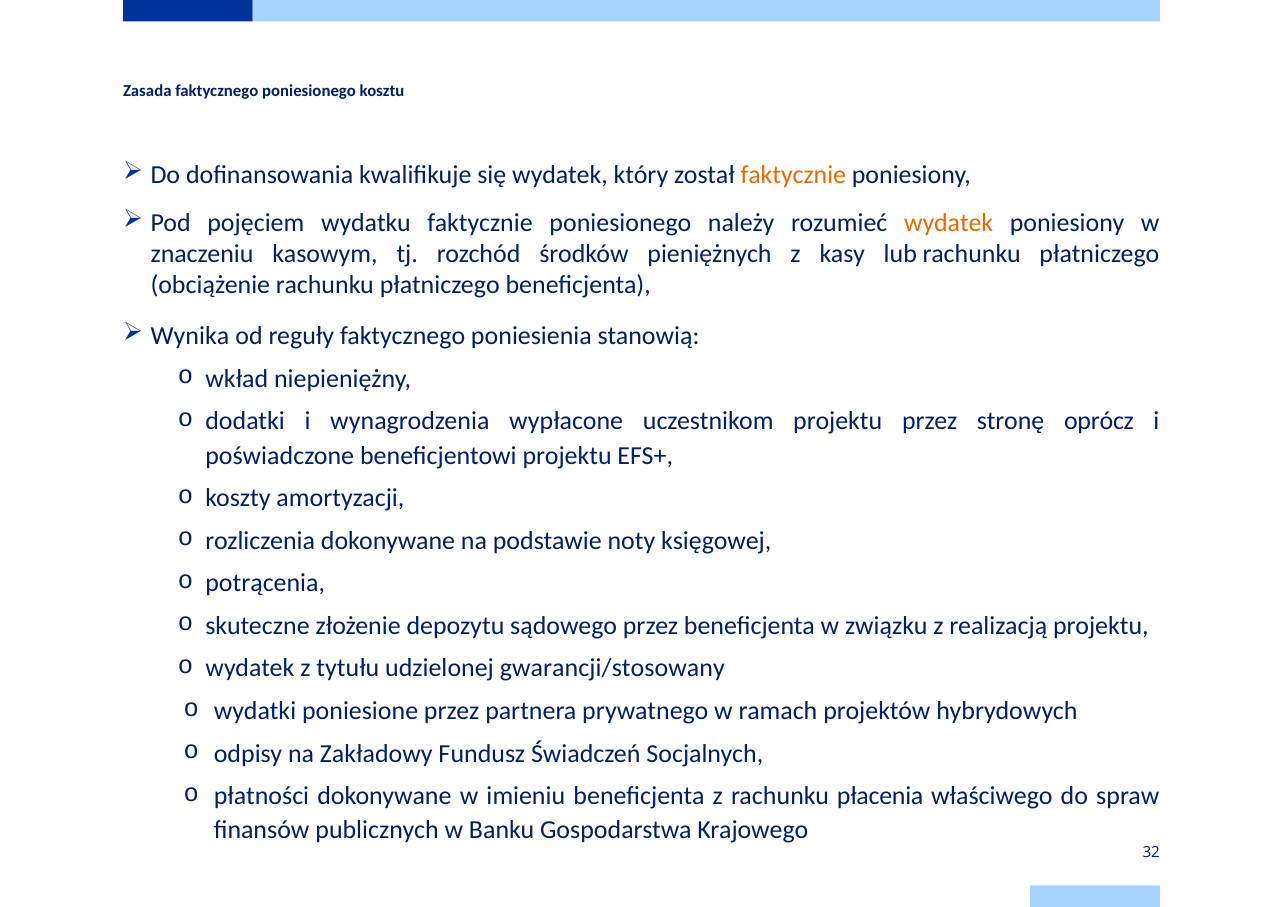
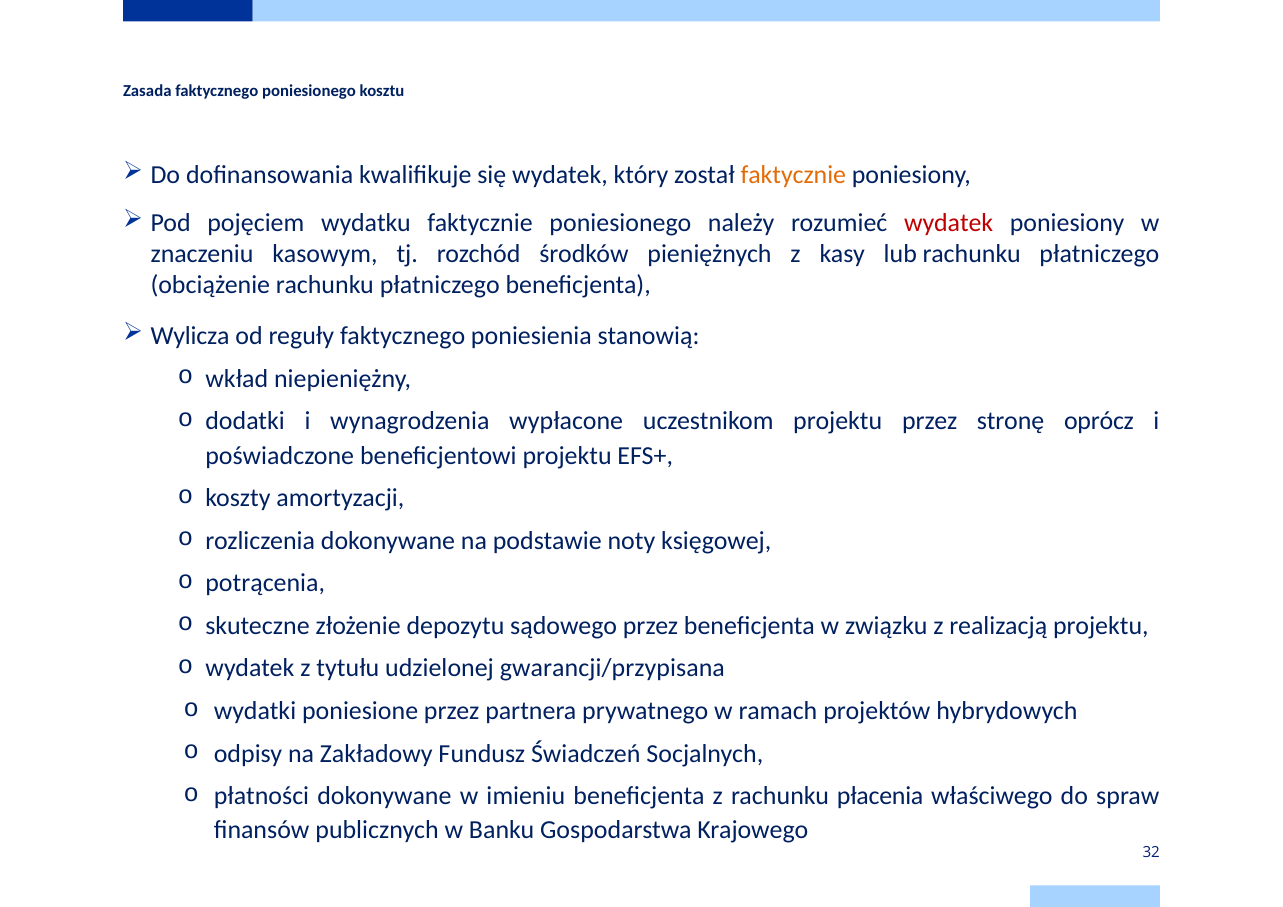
wydatek colour: orange -> red (949, 223)
Wynika: Wynika -> Wylicza (190, 336)
gwarancji/stosowany: gwarancji/stosowany -> gwarancji/przypisana (612, 669)
